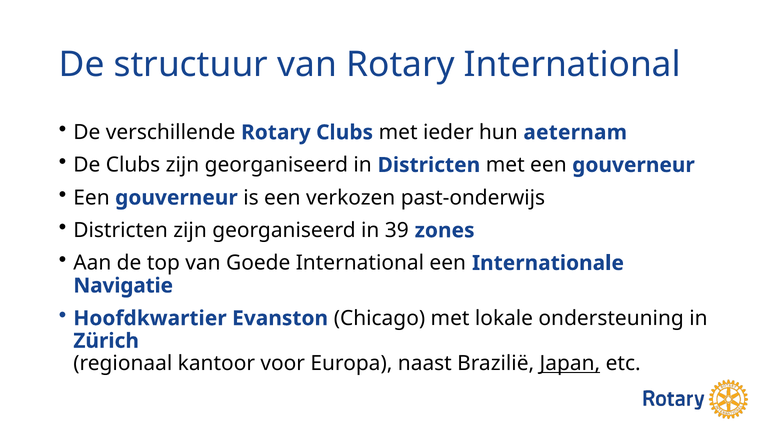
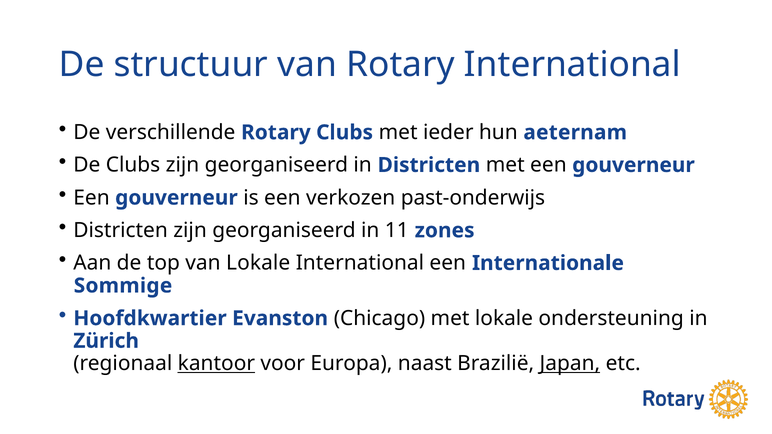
39: 39 -> 11 (397, 231)
van Goede: Goede -> Lokale (258, 263)
Navigatie: Navigatie -> Sommige (123, 286)
kantoor underline: none -> present (216, 364)
